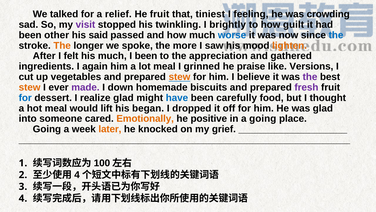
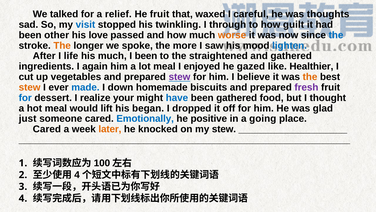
tiniest: tiniest -> waxed (210, 14)
feeling: feeling -> careful (251, 14)
crowding: crowding -> thoughts (328, 14)
visit colour: purple -> blue (85, 25)
brightly: brightly -> through (228, 25)
said: said -> love (98, 35)
worse colour: blue -> orange (232, 35)
lighten colour: orange -> blue (290, 45)
felt: felt -> life (71, 56)
appreciation: appreciation -> straightened (218, 56)
grinned: grinned -> enjoyed (202, 66)
praise: praise -> gazed (251, 66)
Versions: Versions -> Healthier (311, 66)
stew colour: orange -> purple (179, 77)
the colour: purple -> orange (310, 77)
made colour: purple -> blue (85, 87)
realize glad: glad -> your (124, 98)
been carefully: carefully -> gathered (237, 98)
into: into -> just (28, 118)
Emotionally colour: orange -> blue (145, 118)
Going: Going -> Cared (47, 129)
my grief: grief -> stew (224, 129)
